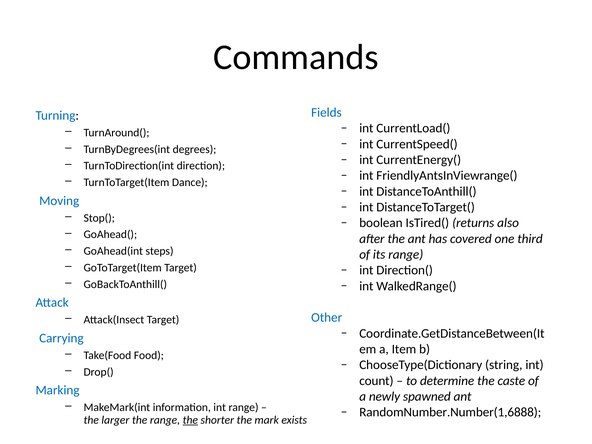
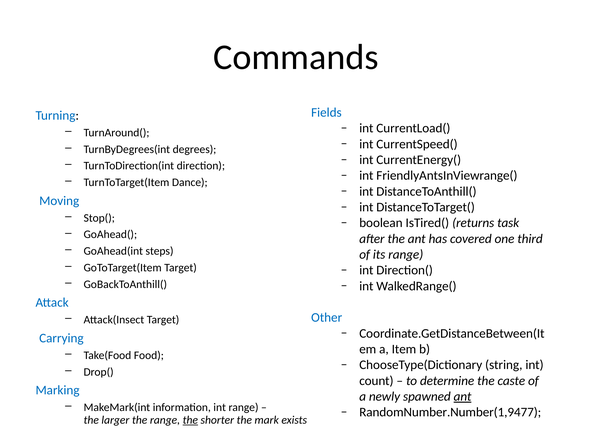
also: also -> task (508, 223)
ant underline: none -> present (463, 396)
RandomNumber.Number(1,6888: RandomNumber.Number(1,6888 -> RandomNumber.Number(1,9477 (450, 412)
